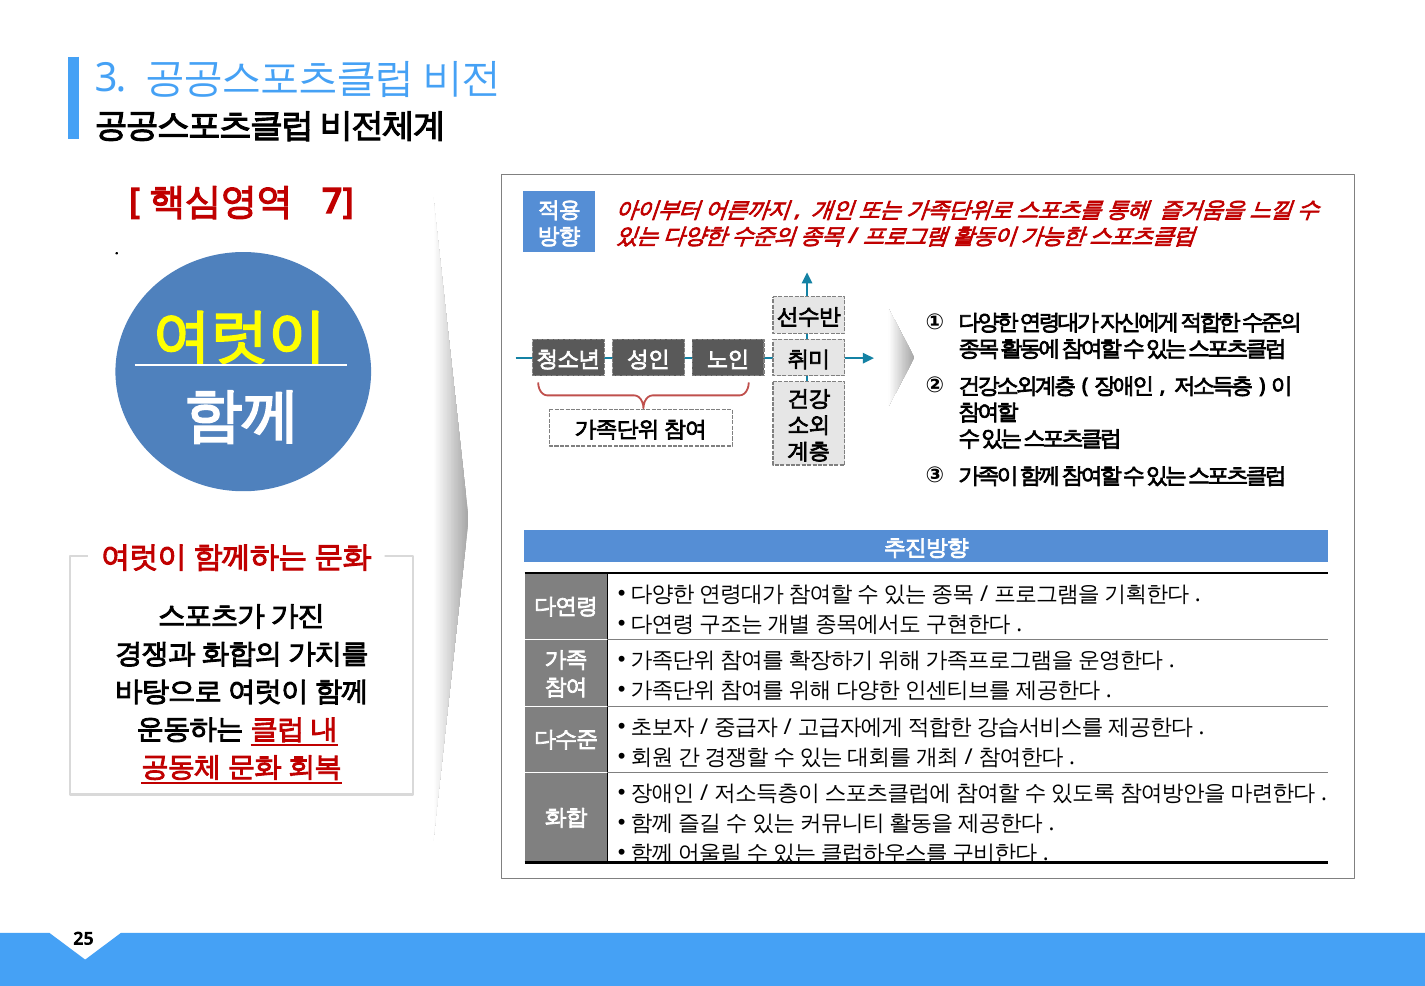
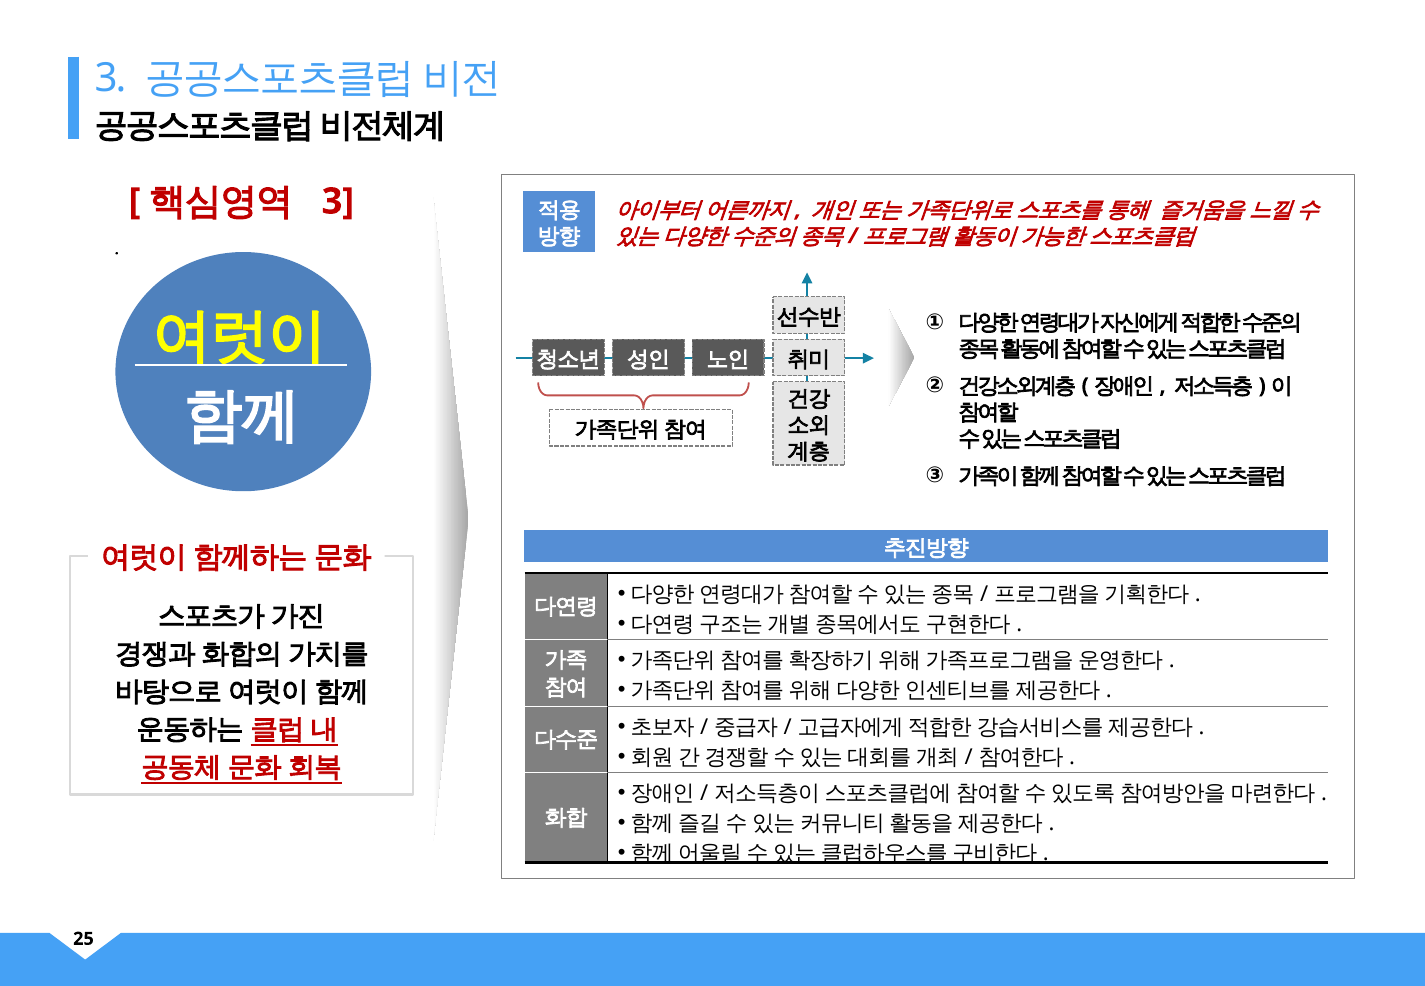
7: 7 -> 3 (338, 202)
